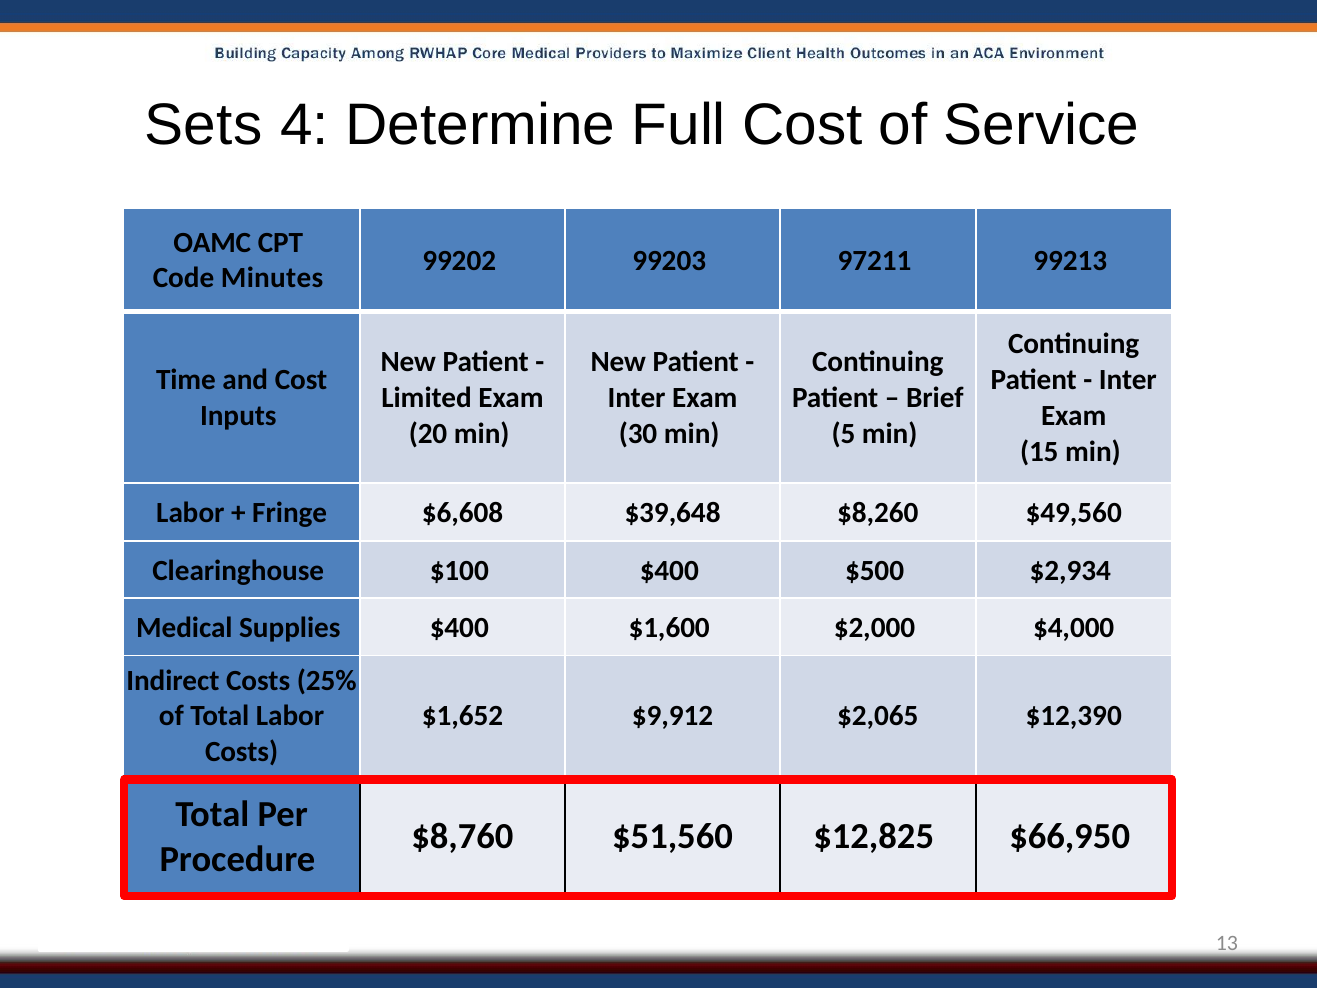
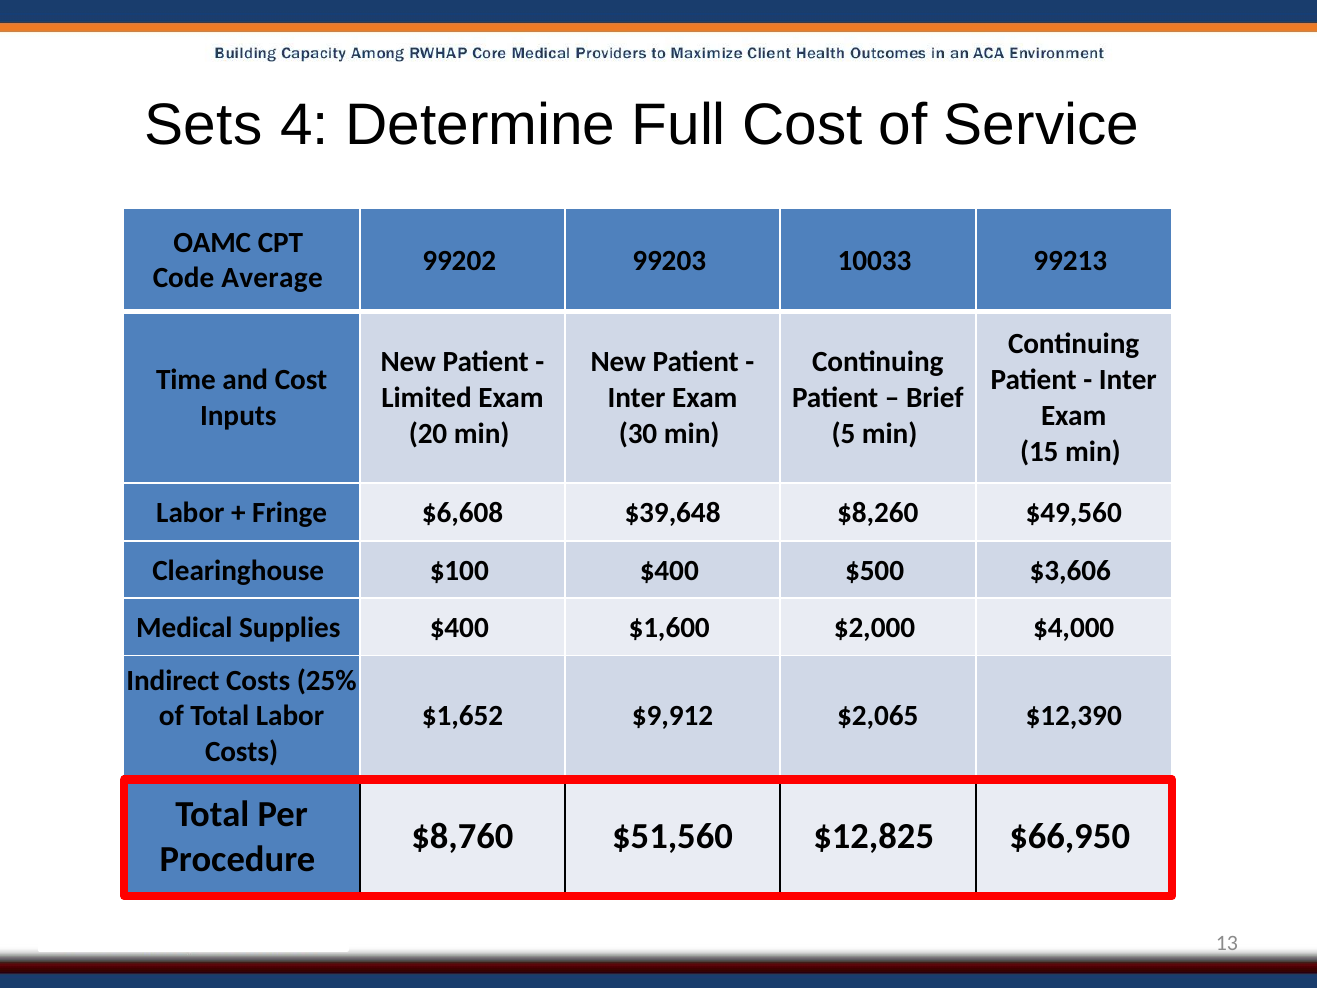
97211: 97211 -> 10033 (874, 260)
Minutes: Minutes -> Average (272, 278)
$2,934: $2,934 -> $3,606 (1070, 570)
